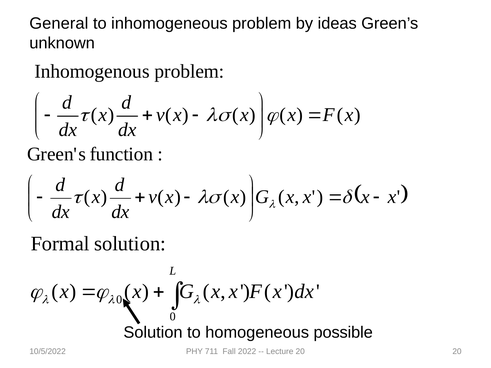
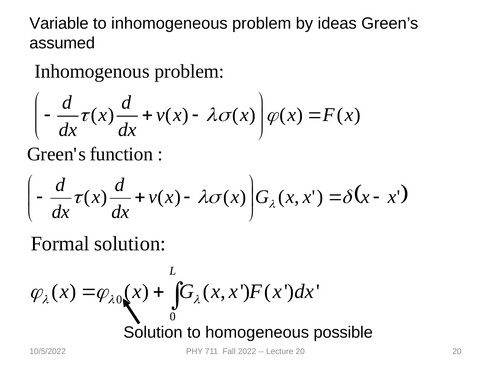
General: General -> Variable (59, 23)
unknown: unknown -> assumed (62, 43)
